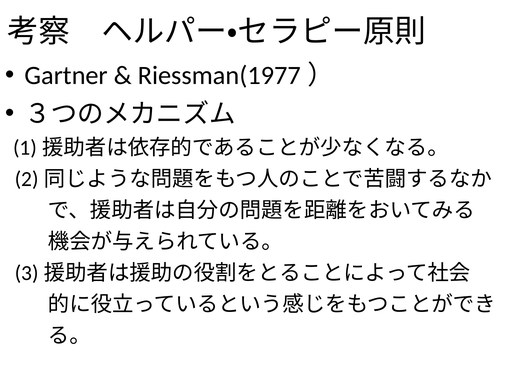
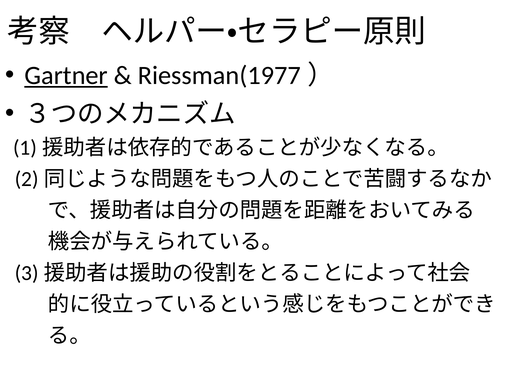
Gartner underline: none -> present (66, 75)
